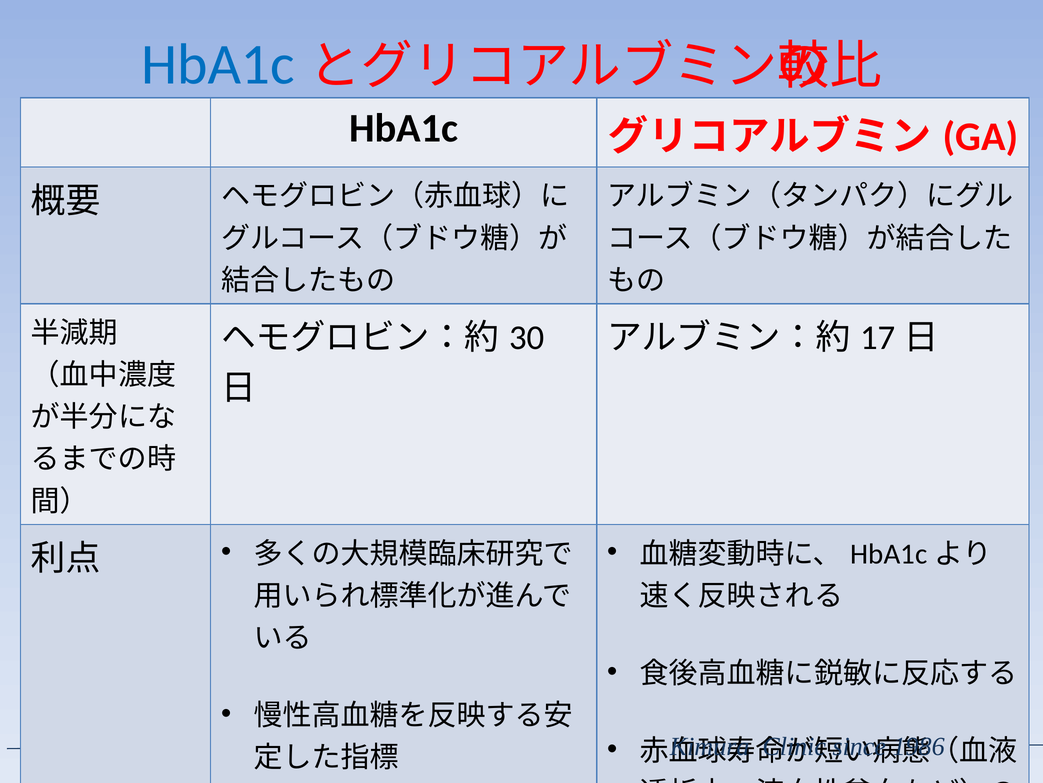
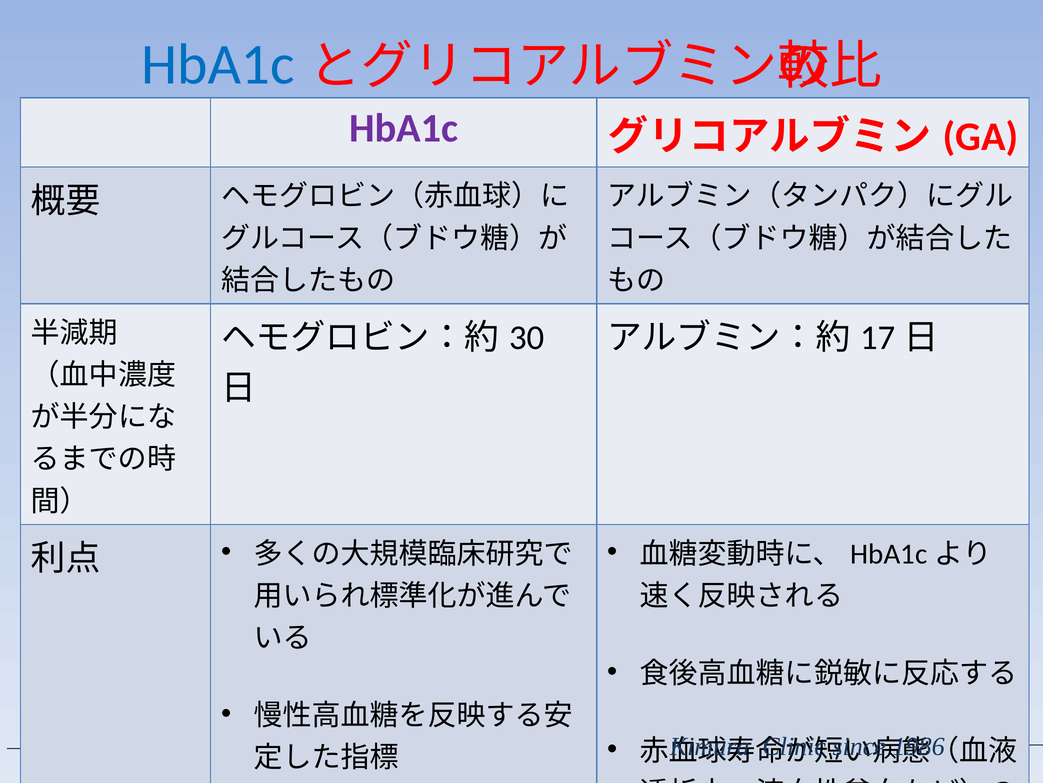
HbA1c colour: black -> purple (404, 128)
